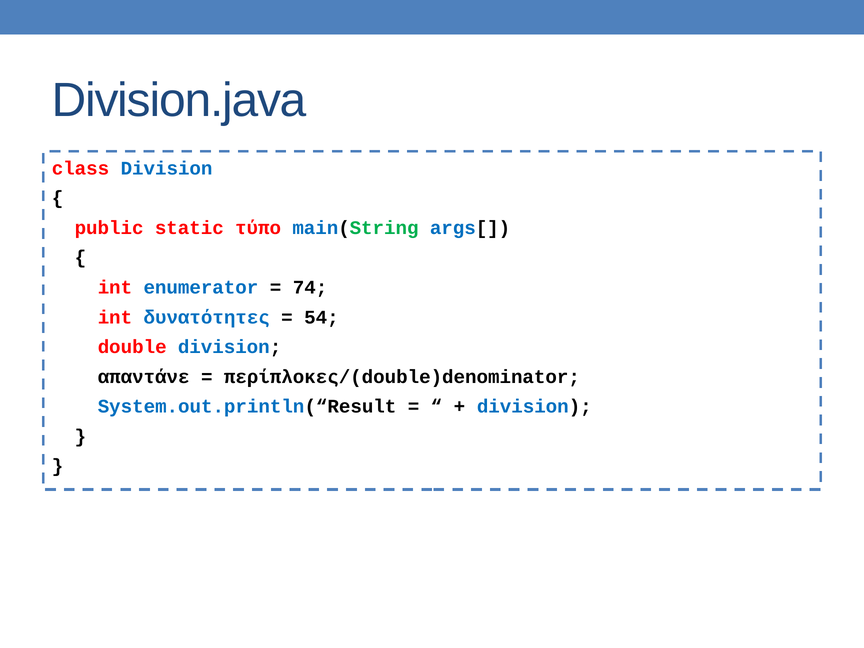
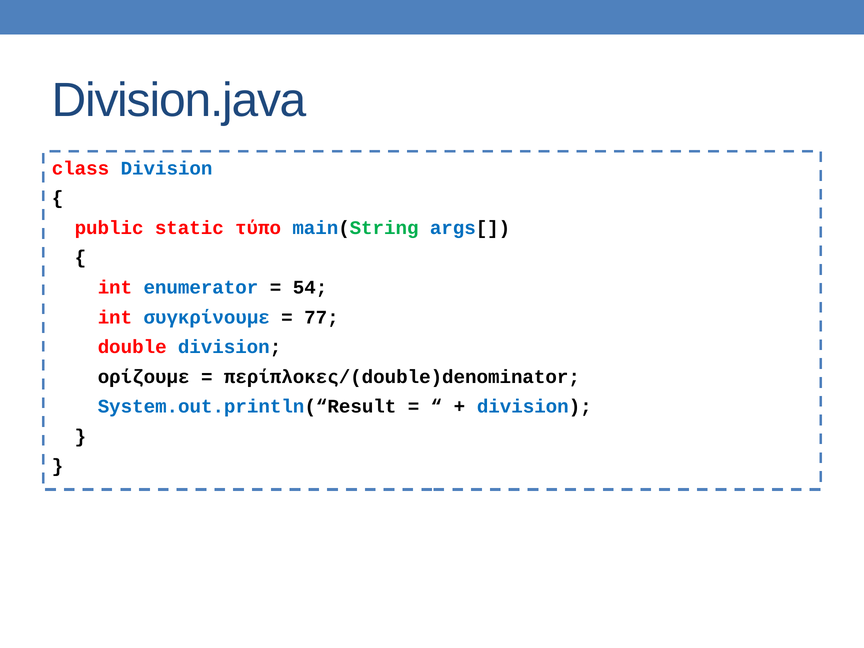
74: 74 -> 54 (310, 287)
δυνατότητες: δυνατότητες -> συγκρίνουμε (207, 317)
54: 54 -> 77 (321, 317)
απαντάνε: απαντάνε -> ορίζουμε (144, 377)
